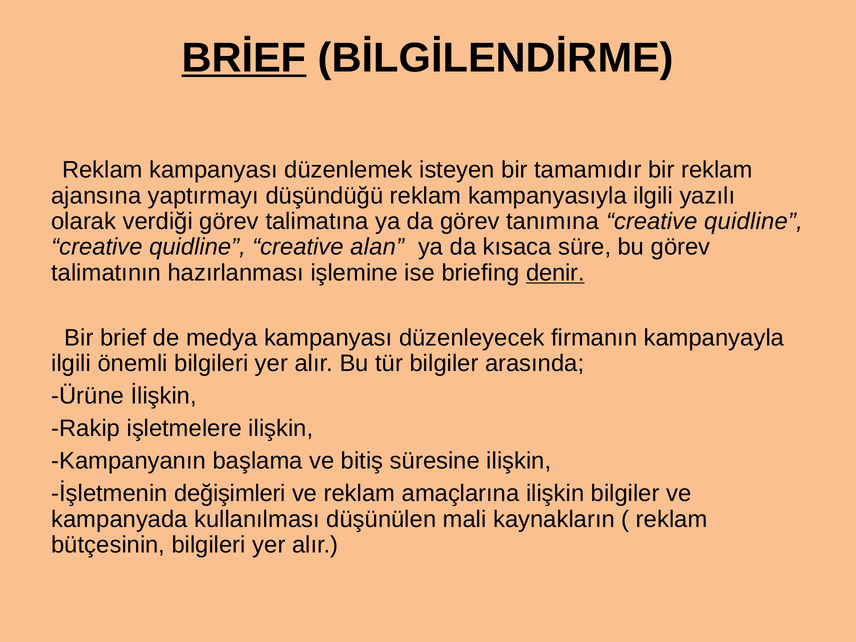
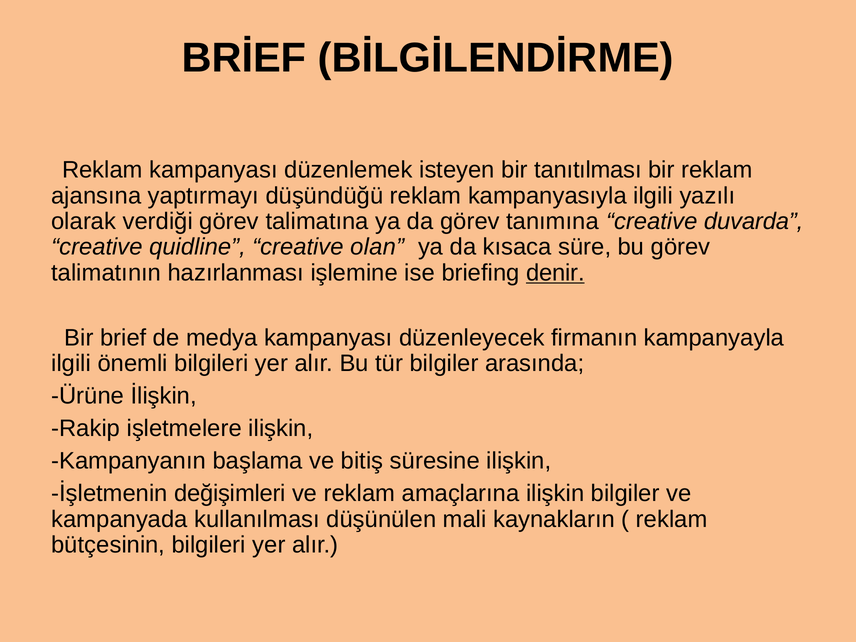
BRİEF underline: present -> none (244, 58)
tamamıdır: tamamıdır -> tanıtılması (588, 170)
tanımına creative quidline: quidline -> duvarda (754, 221)
alan: alan -> olan (377, 247)
